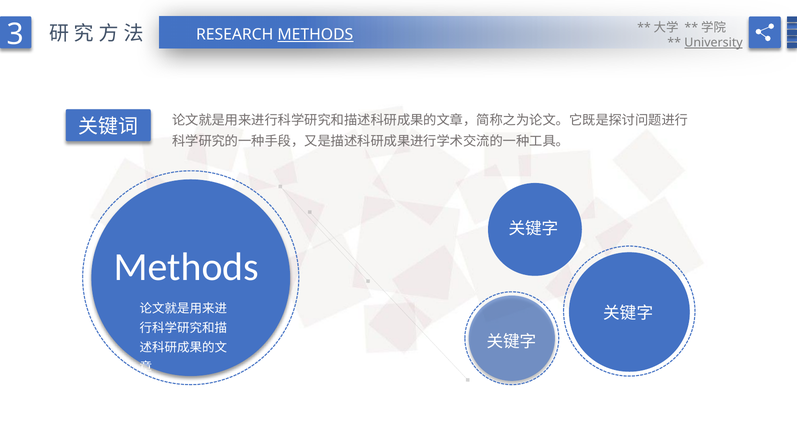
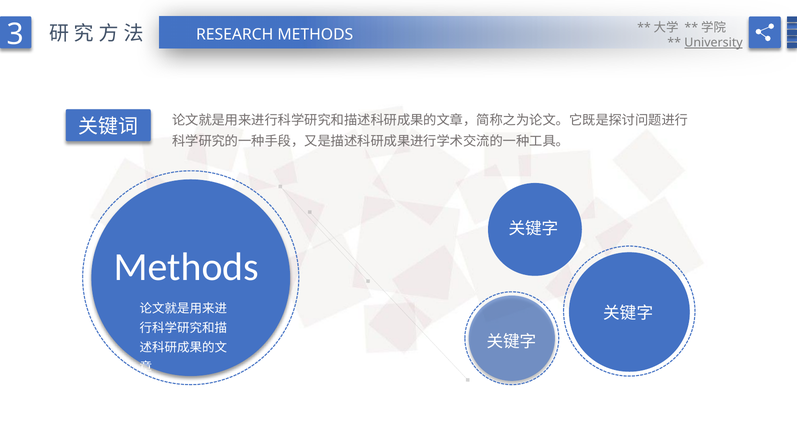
METHODS underline: present -> none (315, 35)
